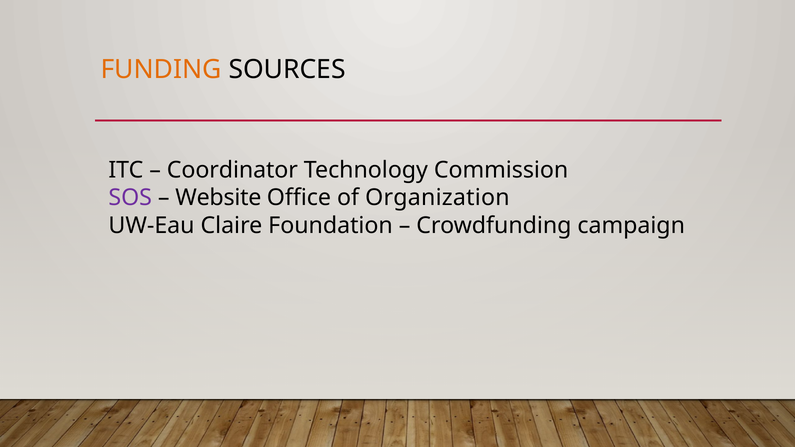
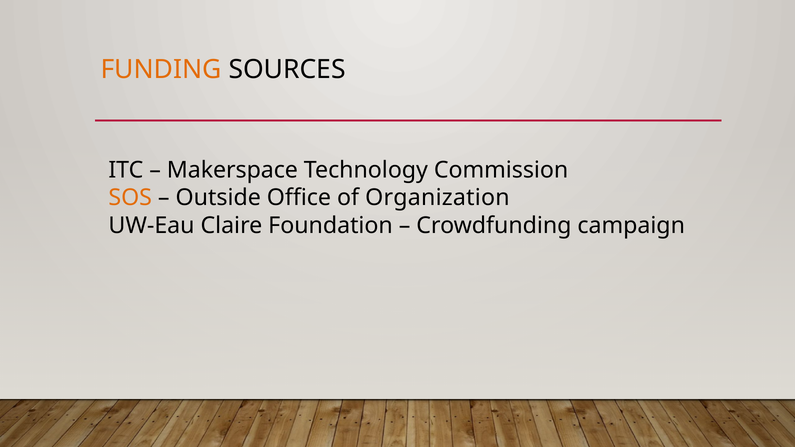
Coordinator: Coordinator -> Makerspace (232, 170)
SOS colour: purple -> orange (130, 198)
Website: Website -> Outside (218, 198)
